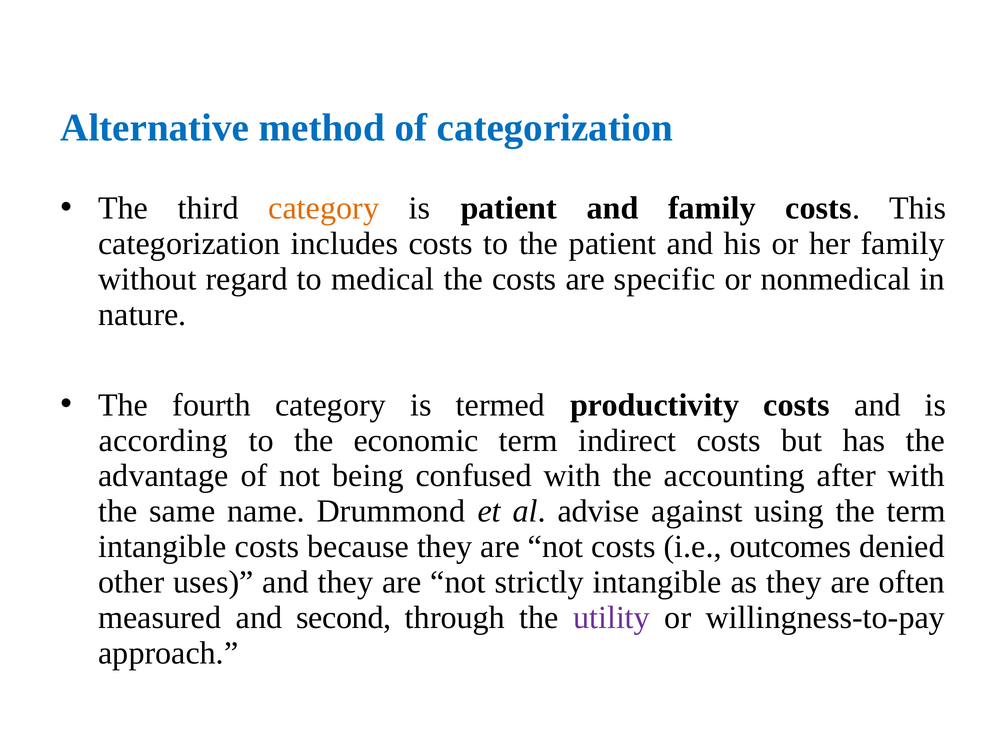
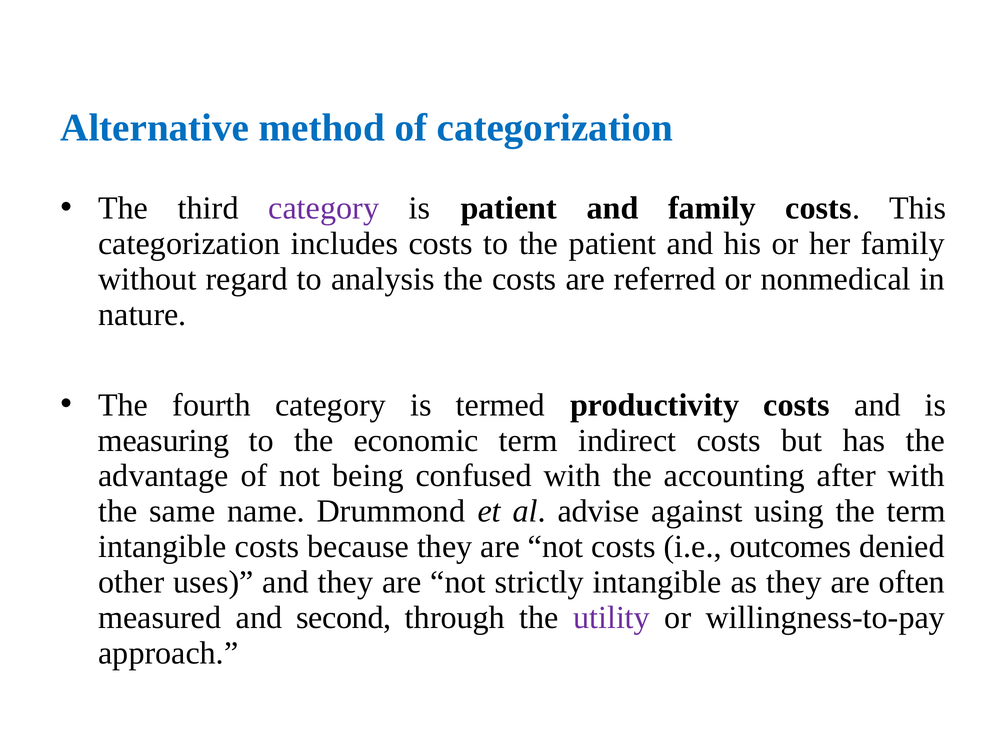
category colour: orange -> purple (324, 208)
medical: medical -> analysis (383, 279)
specific: specific -> referred (665, 279)
according: according -> measuring (164, 441)
